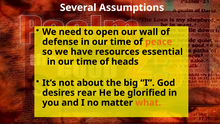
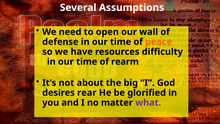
essential: essential -> difficulty (162, 52)
heads: heads -> rearm (125, 62)
what colour: orange -> purple (148, 102)
